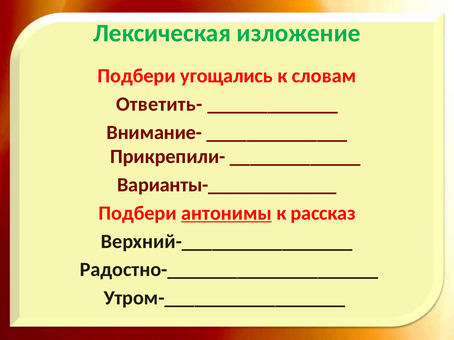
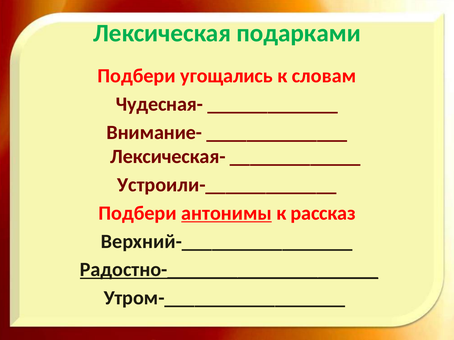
изложение: изложение -> подарками (299, 33)
Ответить-: Ответить- -> Чудесная- (159, 104)
Прикрепили-: Прикрепили- -> Лексическая- (168, 157)
Варианты-_____________: Варианты-_____________ -> Устроили-_____________ (227, 185)
Радостно-_____________________ underline: none -> present (229, 270)
